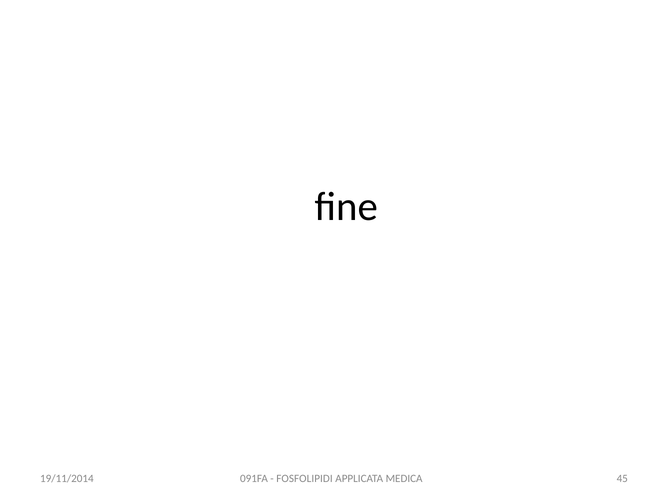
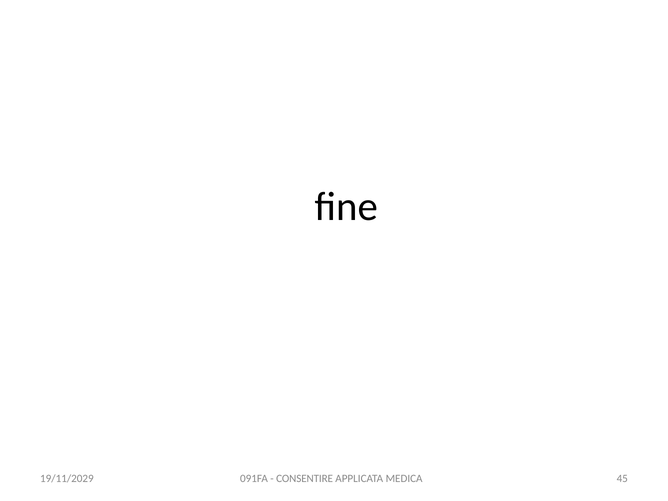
FOSFOLIPIDI: FOSFOLIPIDI -> CONSENTIRE (305, 478)
19/11/2014: 19/11/2014 -> 19/11/2029 (67, 478)
